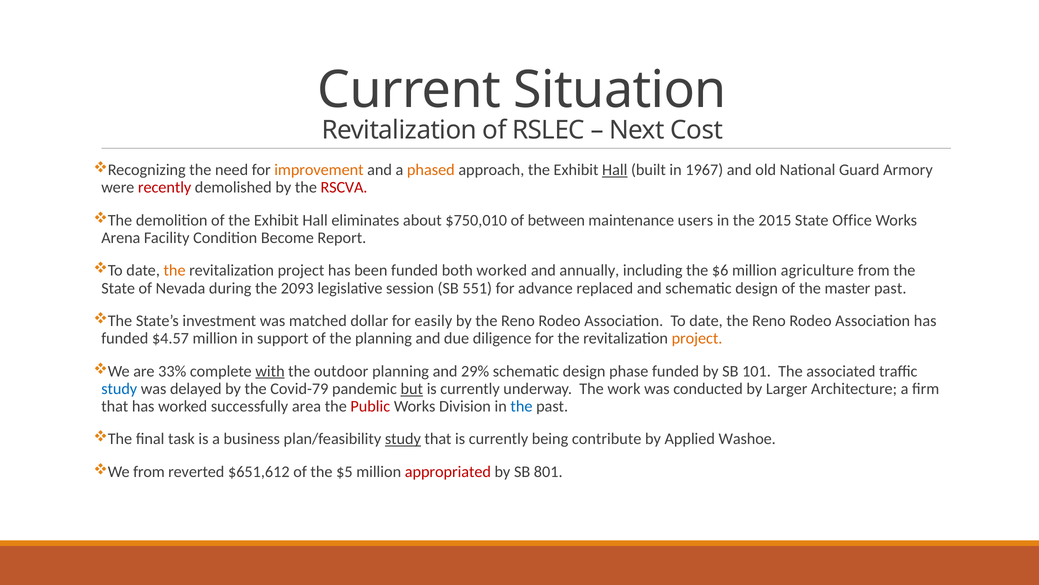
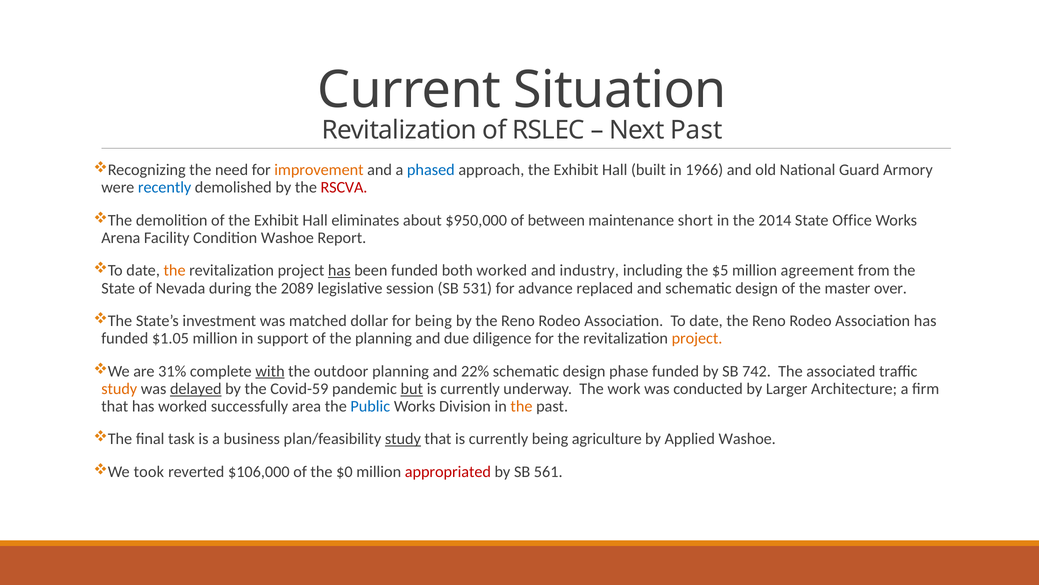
Next Cost: Cost -> Past (696, 130)
phased colour: orange -> blue (431, 170)
Hall underline: present -> none (615, 170)
1967: 1967 -> 1966 (704, 170)
recently colour: red -> blue (165, 187)
$750,010: $750,010 -> $950,000 (476, 220)
users: users -> short (695, 220)
2015: 2015 -> 2014 (775, 220)
Condition Become: Become -> Washoe (287, 238)
has underline: none -> present (339, 270)
annually: annually -> industry (589, 270)
$6: $6 -> $5 (720, 270)
agriculture: agriculture -> agreement (817, 270)
2093: 2093 -> 2089 (297, 288)
551: 551 -> 531 (477, 288)
master past: past -> over (890, 288)
for easily: easily -> being (433, 321)
$4.57: $4.57 -> $1.05 (170, 338)
33%: 33% -> 31% (172, 371)
29%: 29% -> 22% (475, 371)
101: 101 -> 742 (757, 371)
study colour: blue -> orange (119, 388)
delayed underline: none -> present (196, 388)
Covid-79: Covid-79 -> Covid-59 (299, 388)
Public colour: red -> blue (370, 406)
the colour: blue -> orange (521, 406)
contribute: contribute -> agriculture (607, 439)
from: from -> took (149, 471)
$651,612: $651,612 -> $106,000 (259, 471)
$5: $5 -> $0 (344, 471)
801: 801 -> 561 (548, 471)
